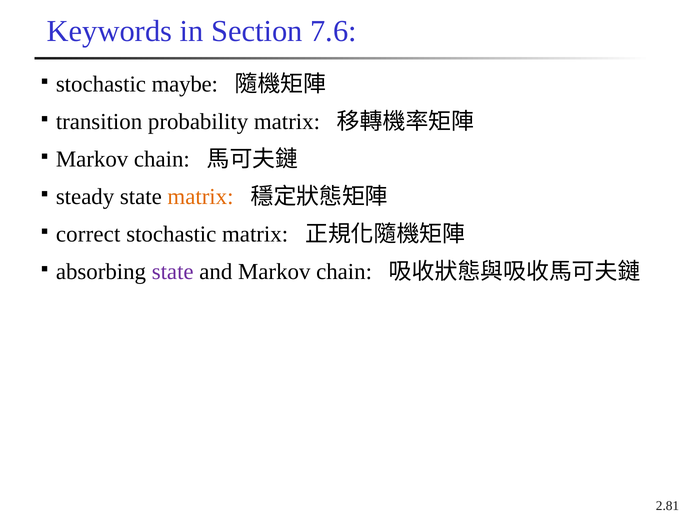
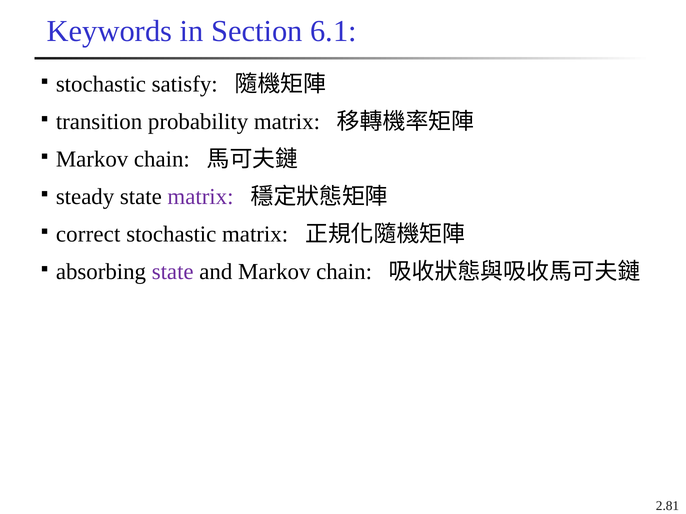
7.6: 7.6 -> 6.1 (334, 31)
maybe: maybe -> satisfy (185, 84)
matrix colour: orange -> purple (200, 197)
